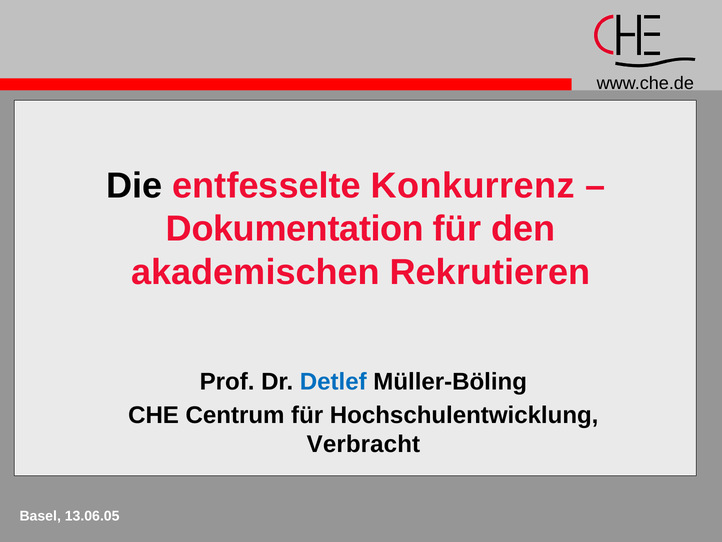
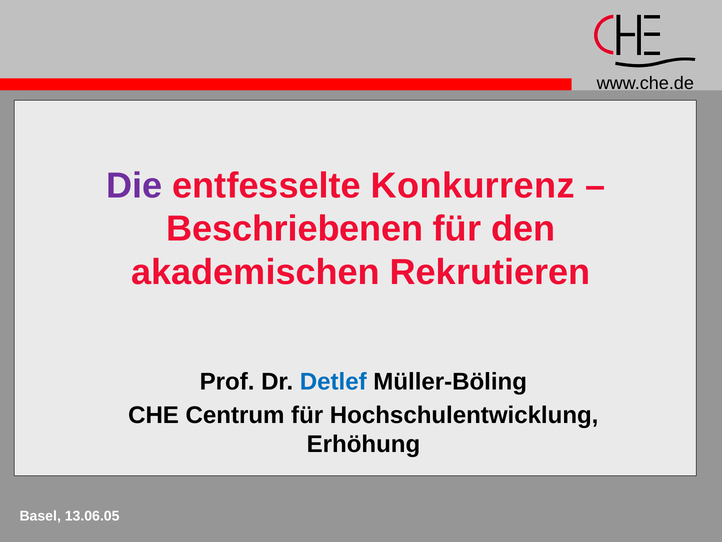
Die colour: black -> purple (134, 185)
Dokumentation: Dokumentation -> Beschriebenen (295, 229)
Verbracht: Verbracht -> Erhöhung (363, 444)
